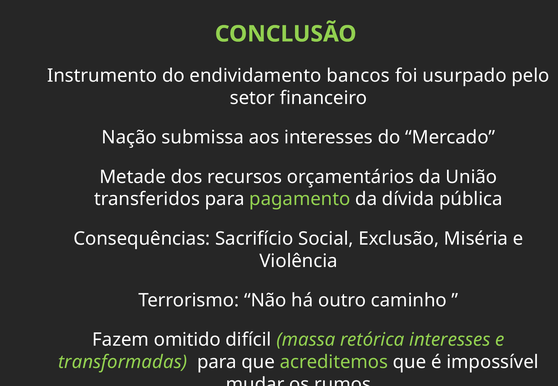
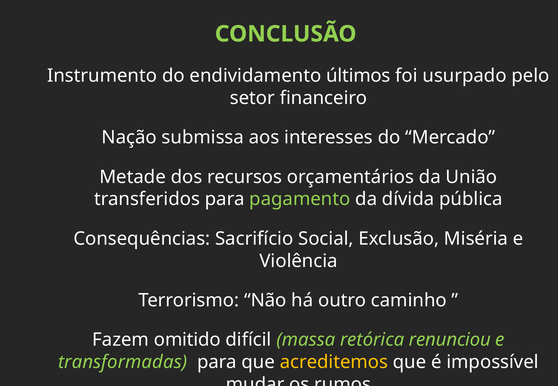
bancos: bancos -> últimos (358, 76)
retórica interesses: interesses -> renunciou (450, 340)
acreditemos colour: light green -> yellow (334, 362)
